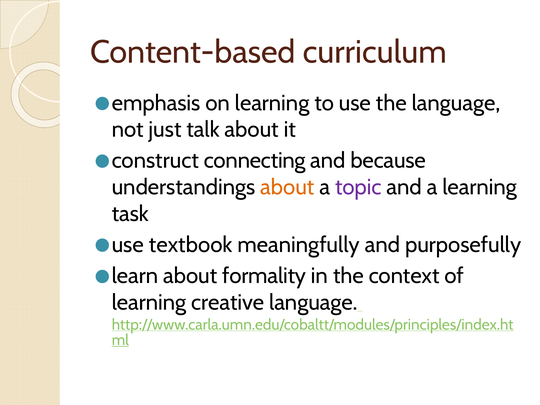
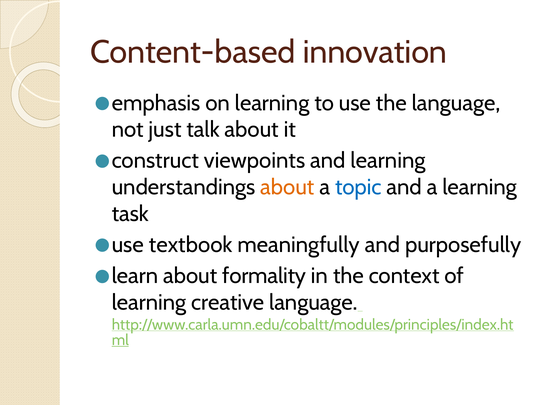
curriculum: curriculum -> innovation (375, 52)
connecting: connecting -> viewpoints (255, 161)
and because: because -> learning (388, 161)
topic colour: purple -> blue (358, 187)
